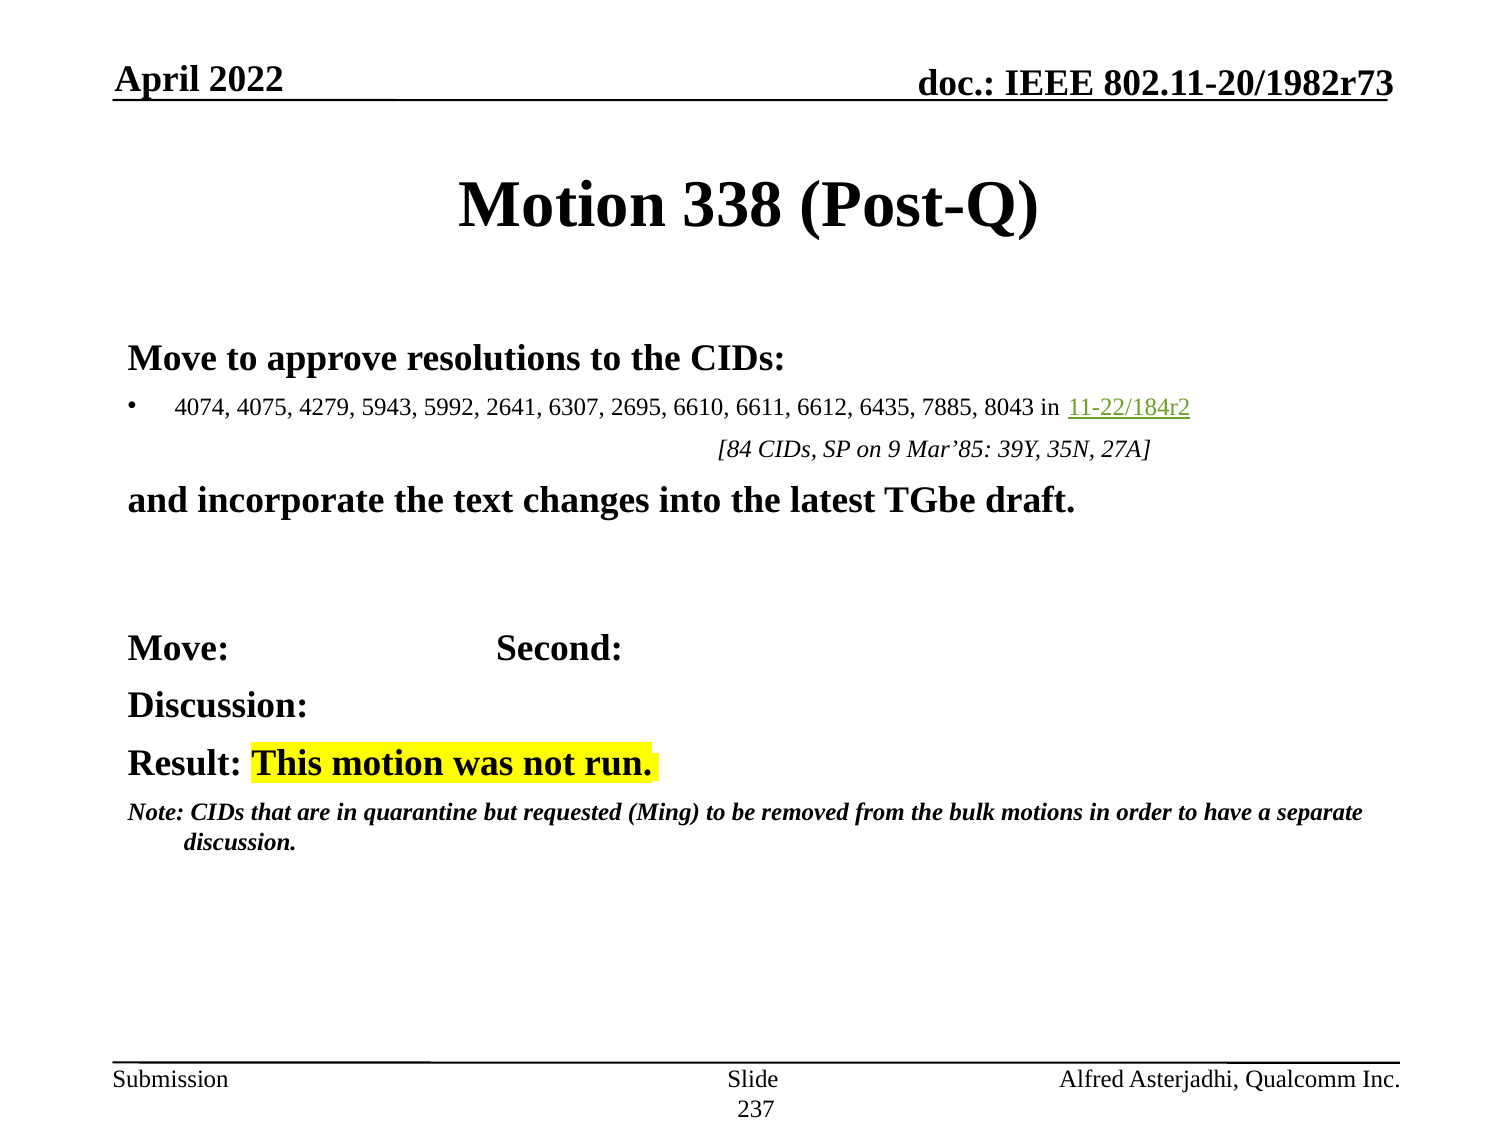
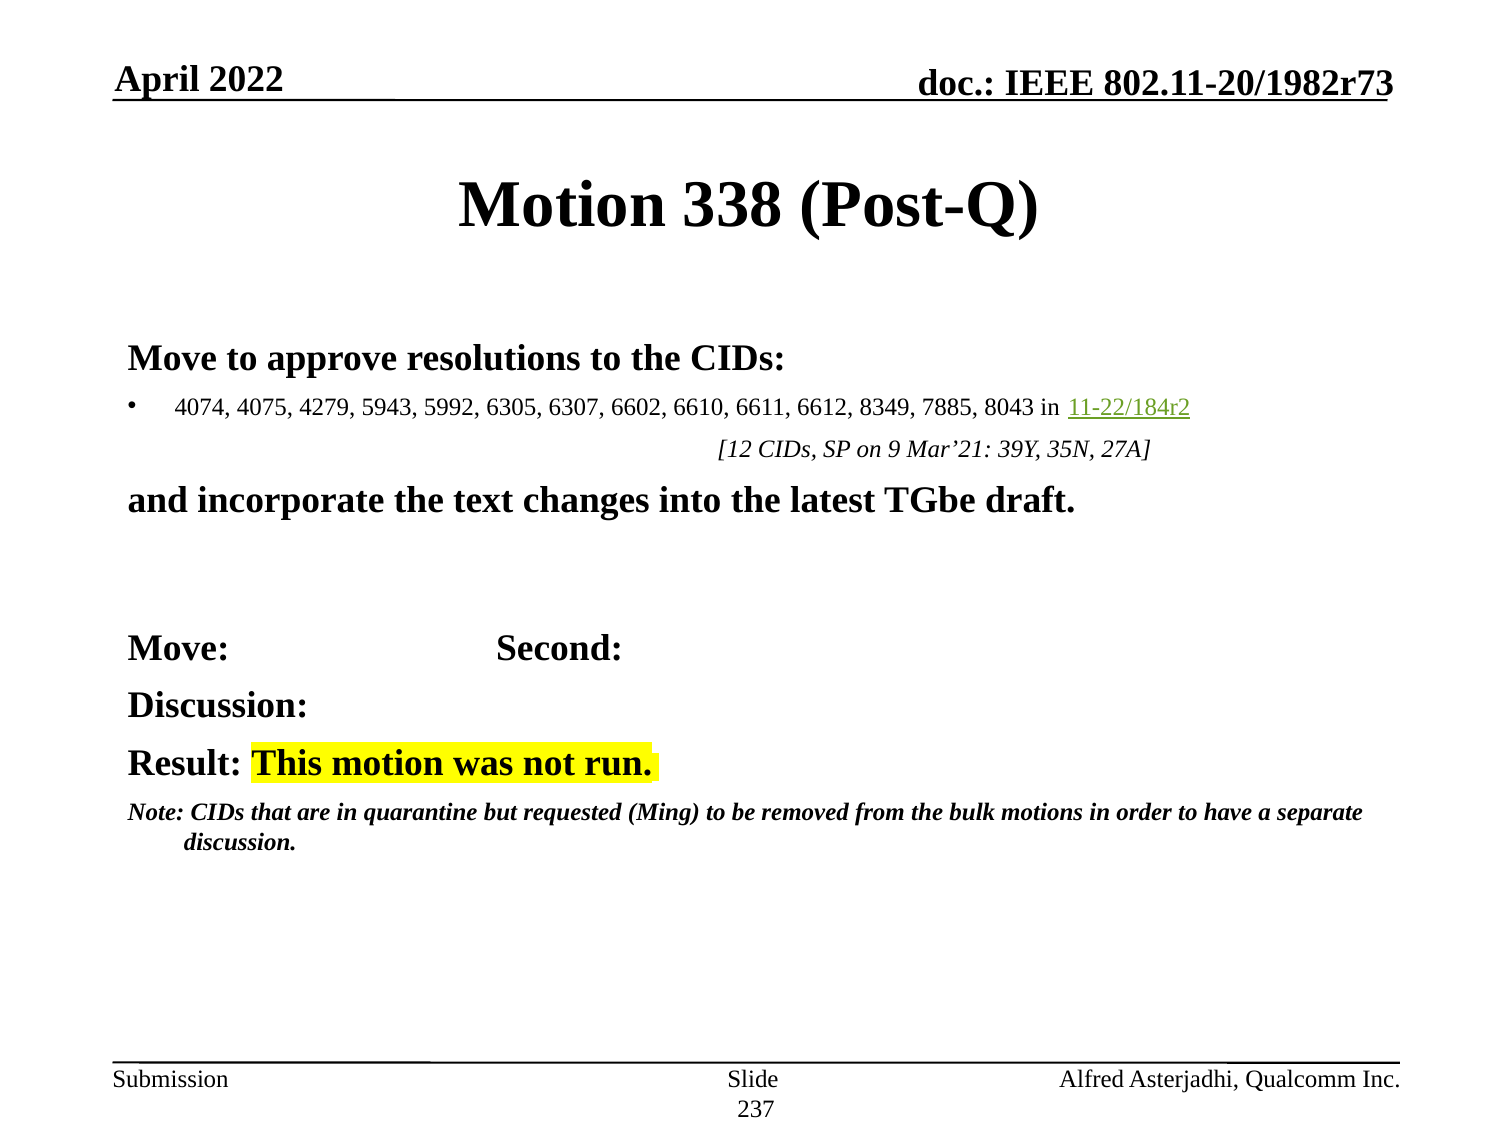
2641: 2641 -> 6305 (514, 407)
2695: 2695 -> 6602 (639, 407)
6435: 6435 -> 8349 (888, 407)
84: 84 -> 12 (734, 449)
Mar’85: Mar’85 -> Mar’21 (949, 449)
